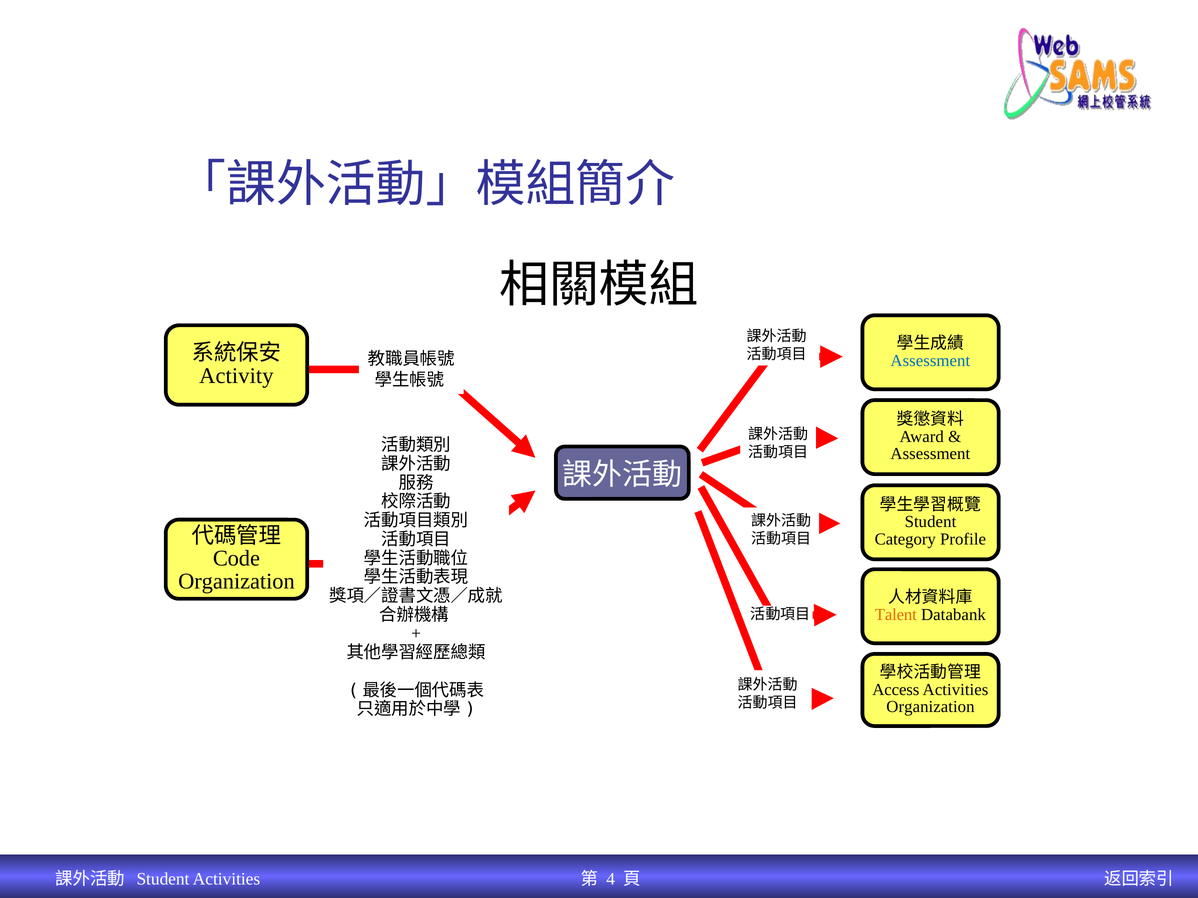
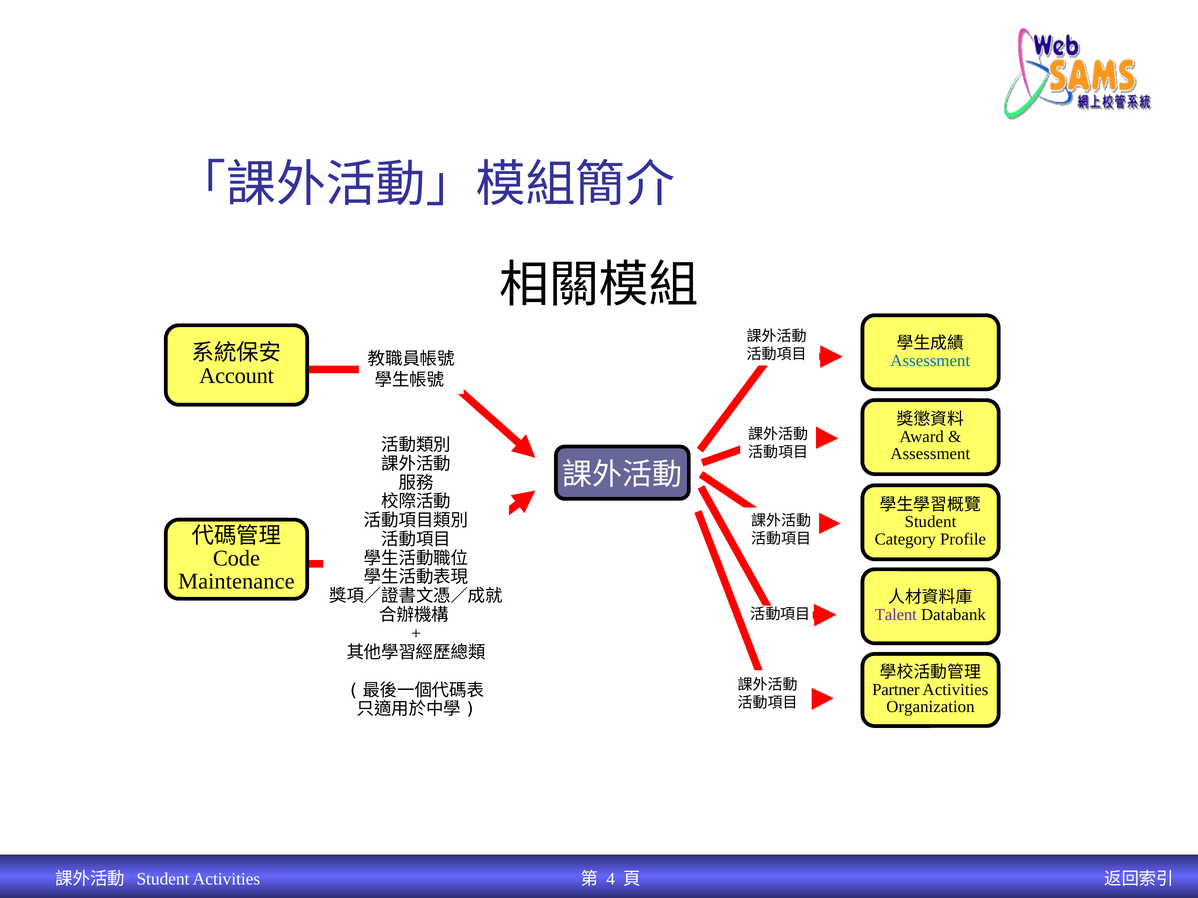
Activity: Activity -> Account (237, 376)
Organization: Organization -> Maintenance (236, 582)
Talent colour: orange -> purple (896, 615)
Access: Access -> Partner (896, 690)
